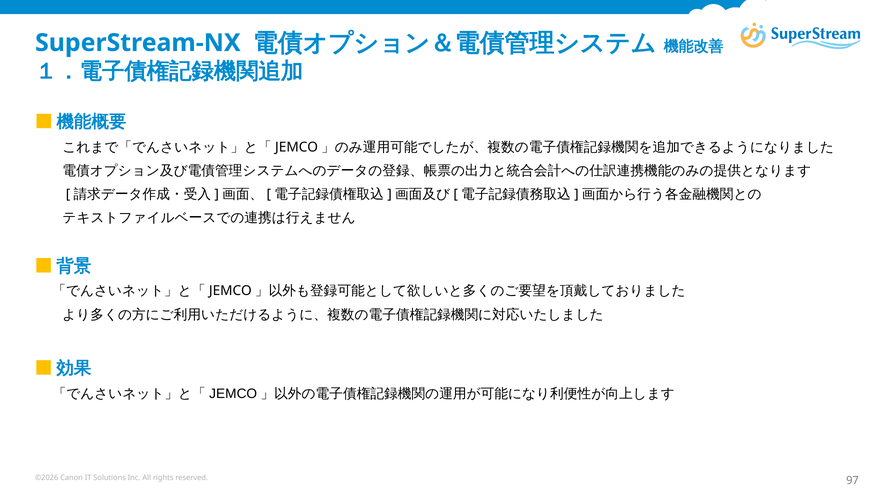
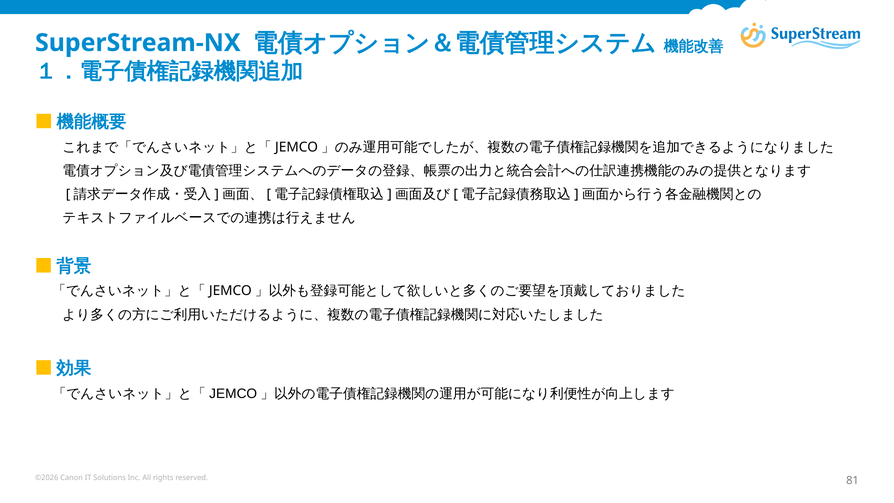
97: 97 -> 81 (853, 481)
